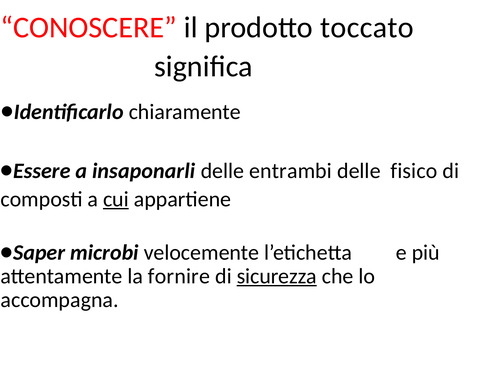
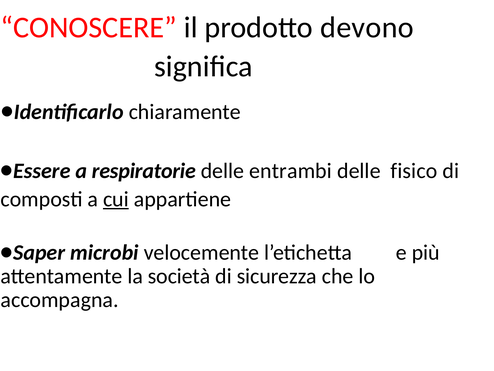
toccato: toccato -> devono (367, 28)
insaponarli: insaponarli -> respiratorie (144, 171)
fornire: fornire -> società (179, 276)
sicurezza underline: present -> none (277, 276)
